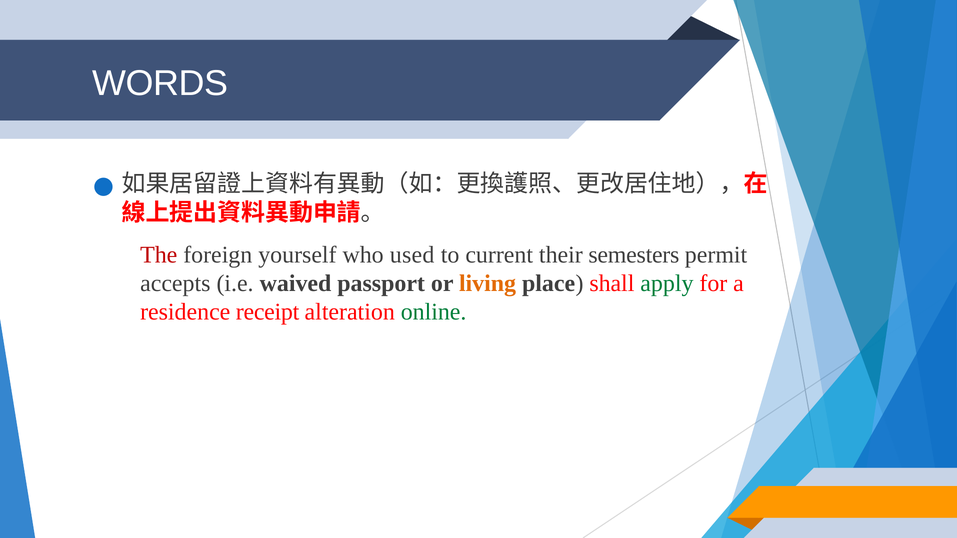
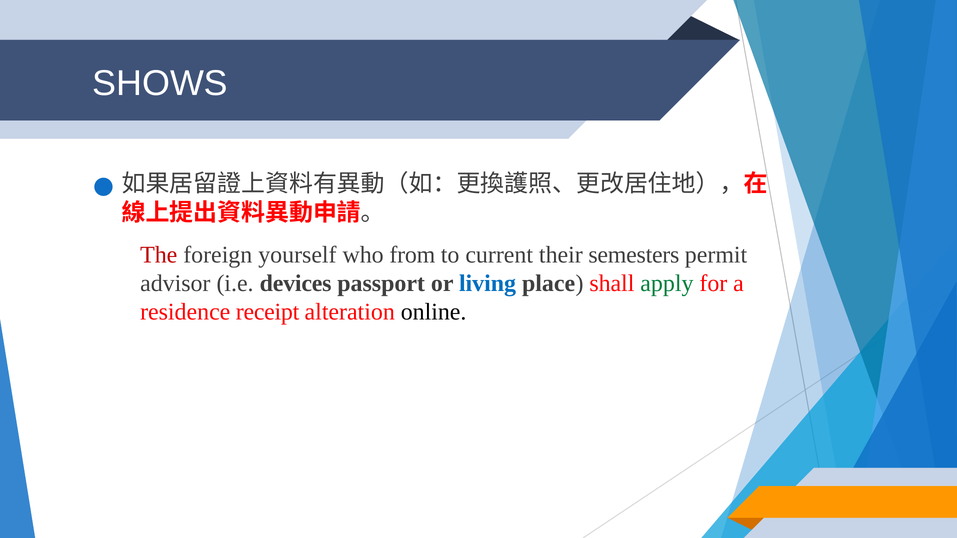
WORDS: WORDS -> SHOWS (160, 84)
used: used -> from (412, 255)
accepts: accepts -> advisor (175, 284)
waived: waived -> devices (296, 284)
living colour: orange -> blue (488, 284)
online colour: green -> black (434, 312)
